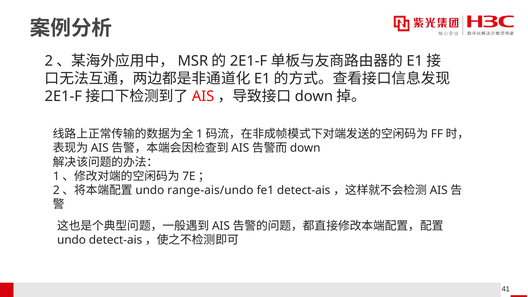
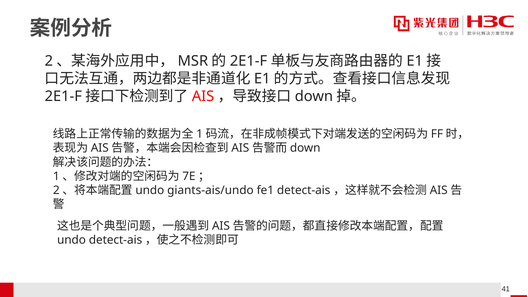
range-ais/undo: range-ais/undo -> giants-ais/undo (210, 190)
